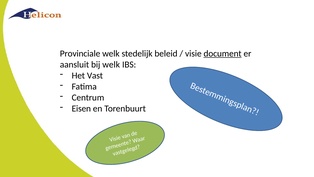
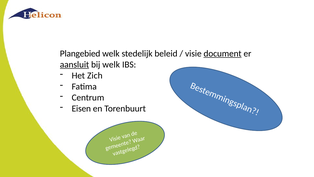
Provinciale: Provinciale -> Plangebied (80, 53)
aansluit underline: none -> present (75, 64)
Vast: Vast -> Zich (95, 75)
